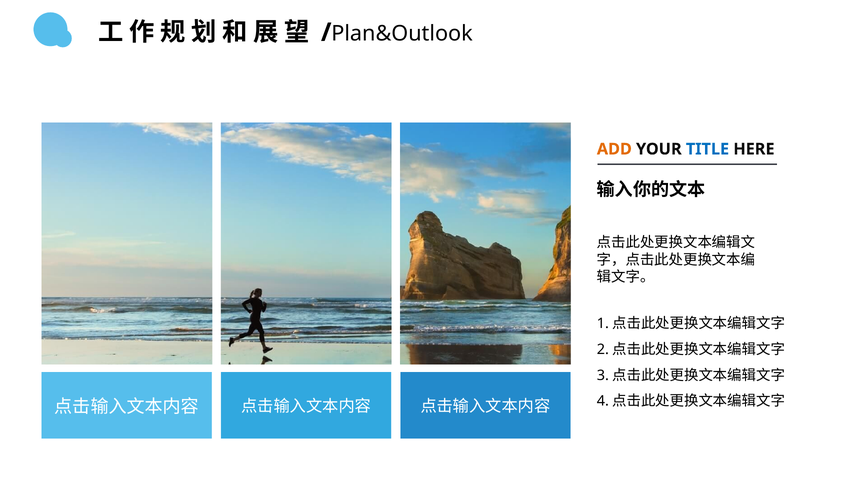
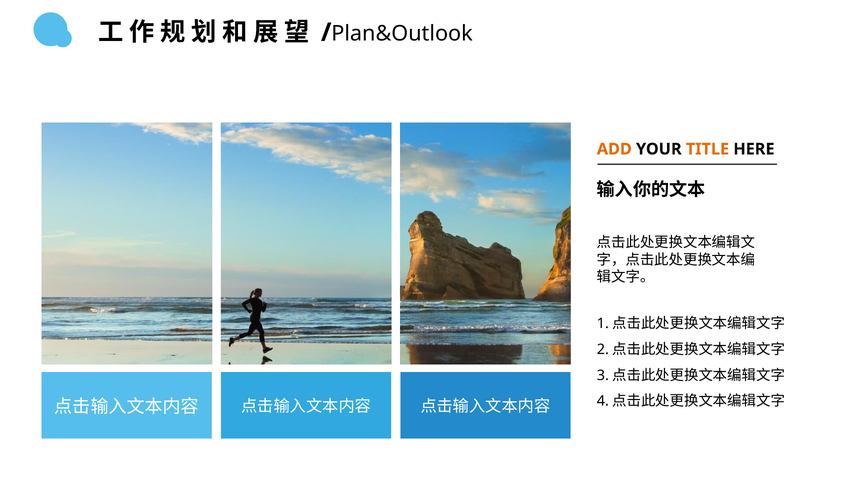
TITLE colour: blue -> orange (707, 149)
